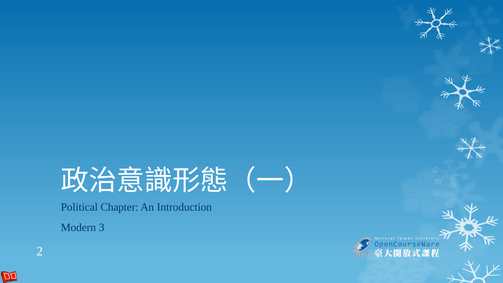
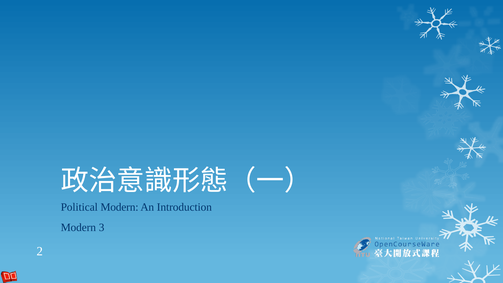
Political Chapter: Chapter -> Modern (120, 207)
